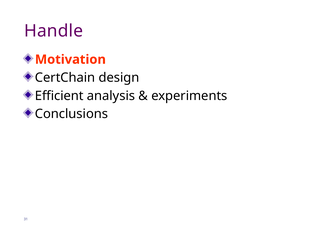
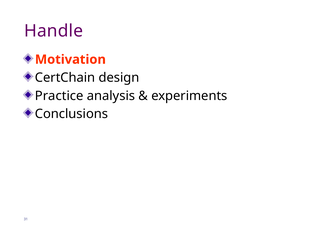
Efficient: Efficient -> Practice (59, 96)
